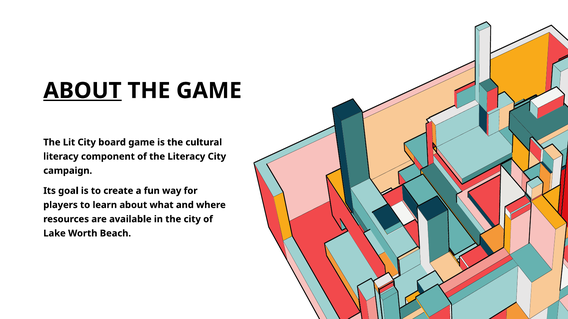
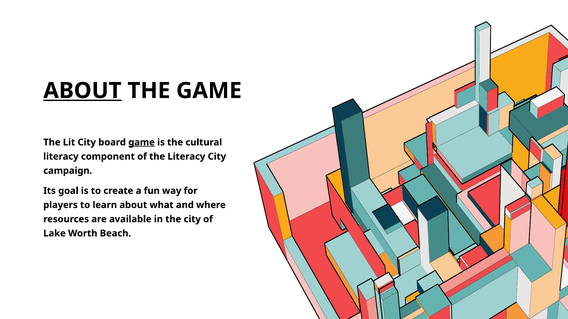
game underline: none -> present (142, 143)
